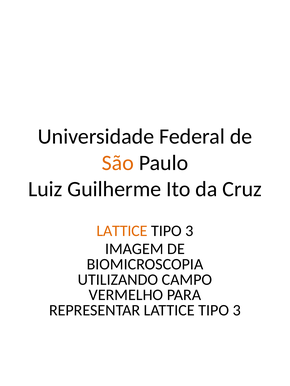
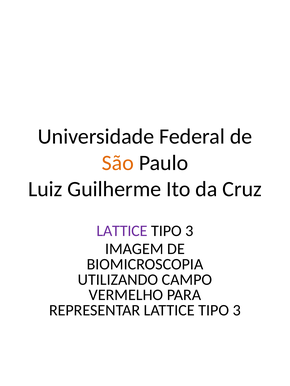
LATTICE colour: orange -> purple (122, 231)
